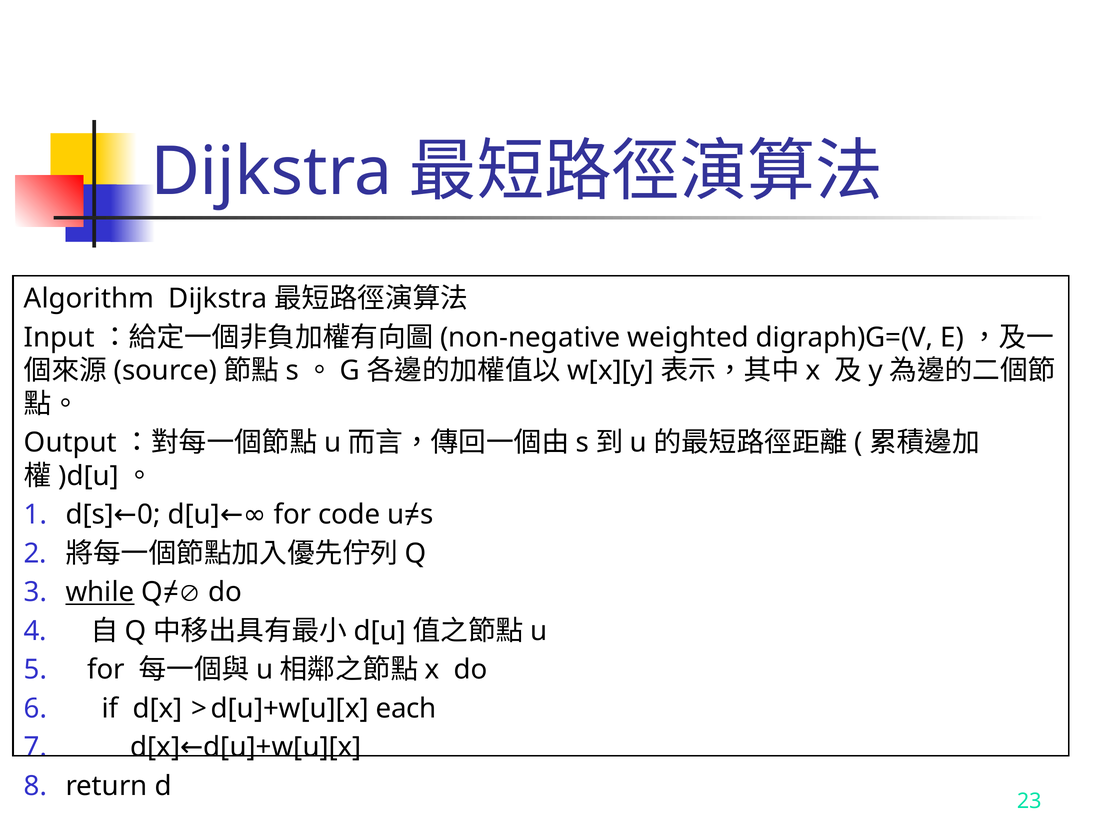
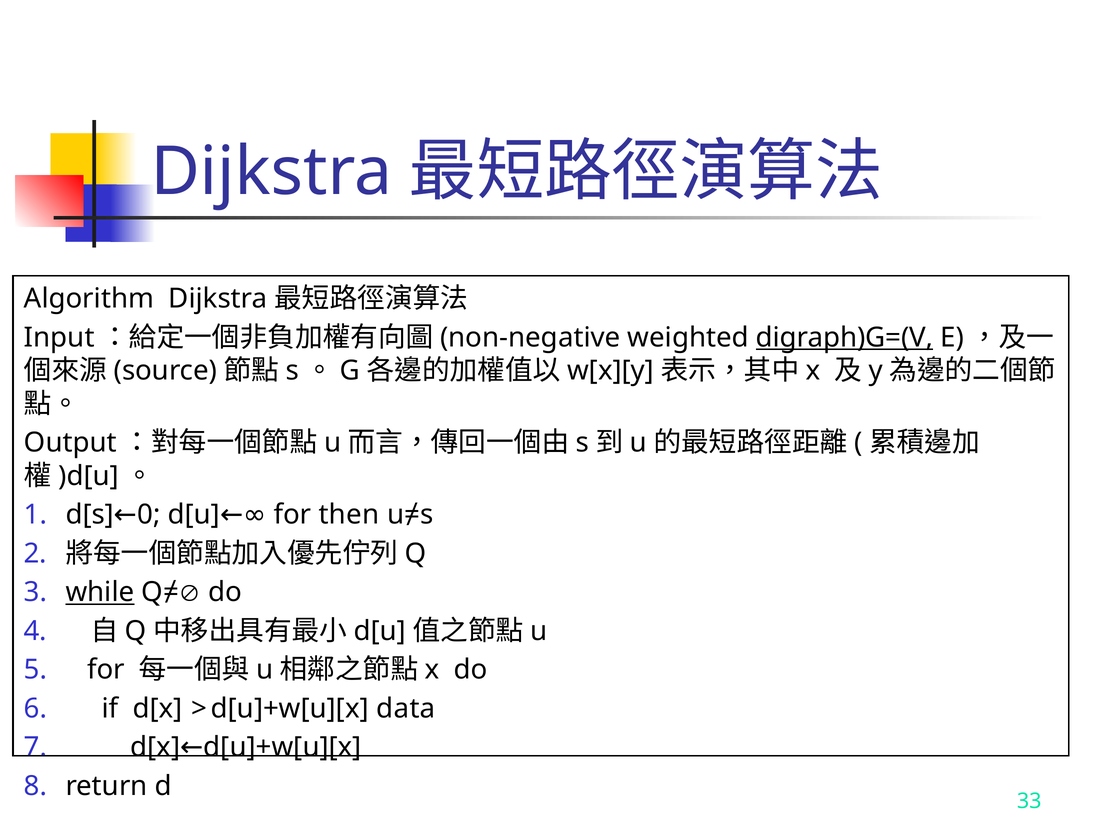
digraph)G=(V underline: none -> present (845, 337)
code: code -> then (349, 515)
each: each -> data (406, 709)
23: 23 -> 33 (1029, 801)
